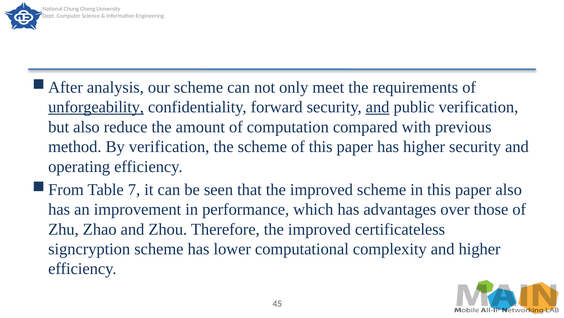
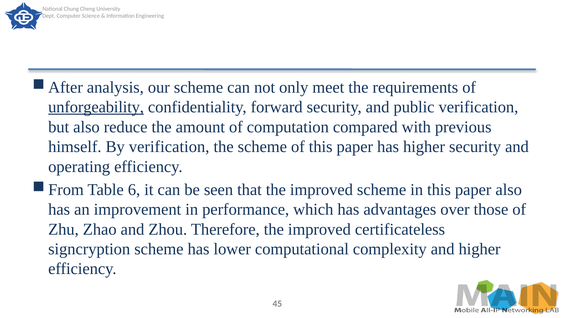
and underline: present -> none (378, 107)
method: method -> himself (75, 146)
7: 7 -> 6 (134, 189)
